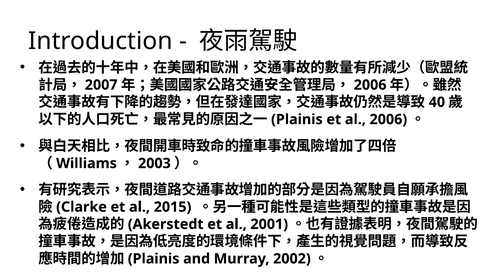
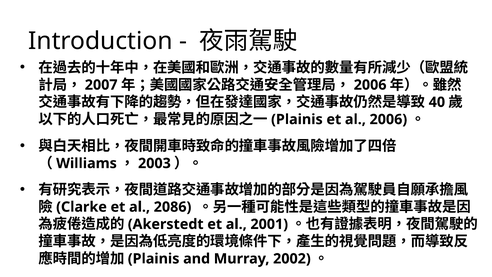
2015: 2015 -> 2086 (173, 207)
